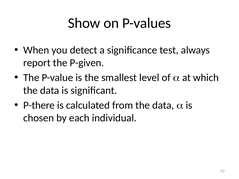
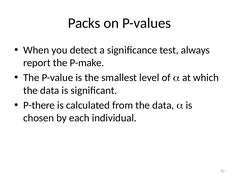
Show: Show -> Packs (84, 23)
P-given: P-given -> P-make (87, 63)
